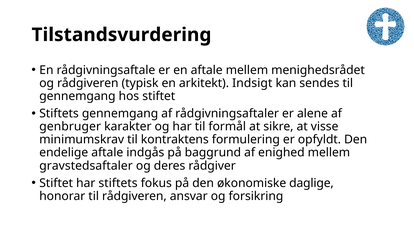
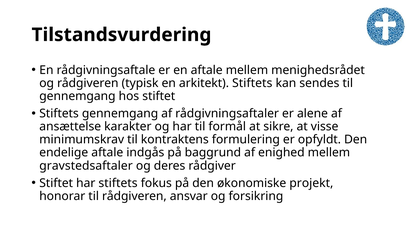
arkitekt Indsigt: Indsigt -> Stiftets (252, 83)
genbruger: genbruger -> ansættelse (70, 126)
daglige: daglige -> projekt (311, 183)
